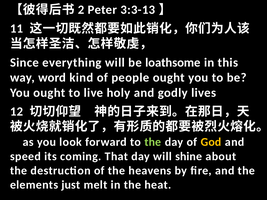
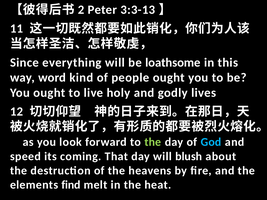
God colour: yellow -> light blue (211, 142)
shine: shine -> blush (189, 157)
just: just -> find (71, 185)
